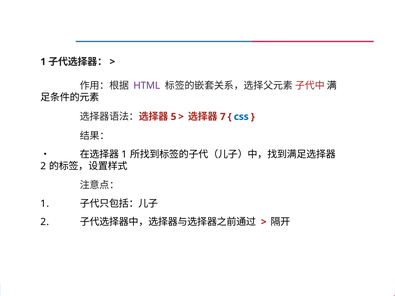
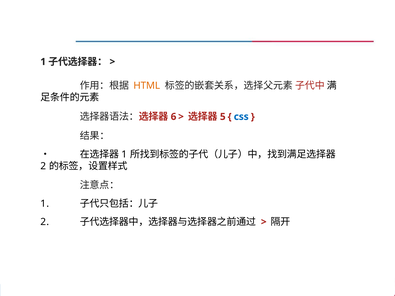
HTML colour: purple -> orange (147, 86)
5: 5 -> 6 (174, 117)
7: 7 -> 5 (223, 117)
